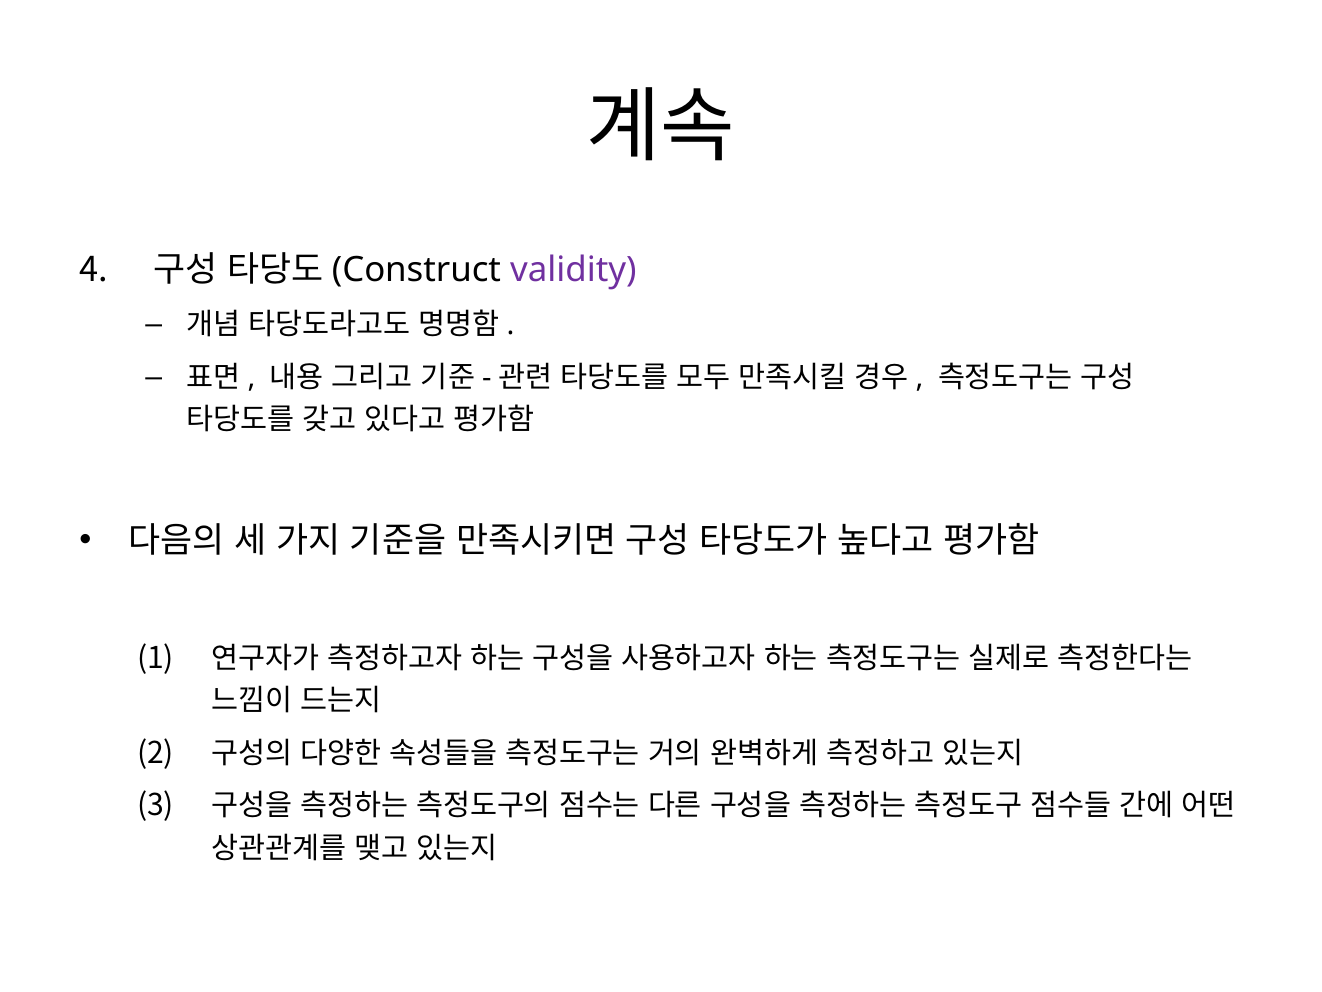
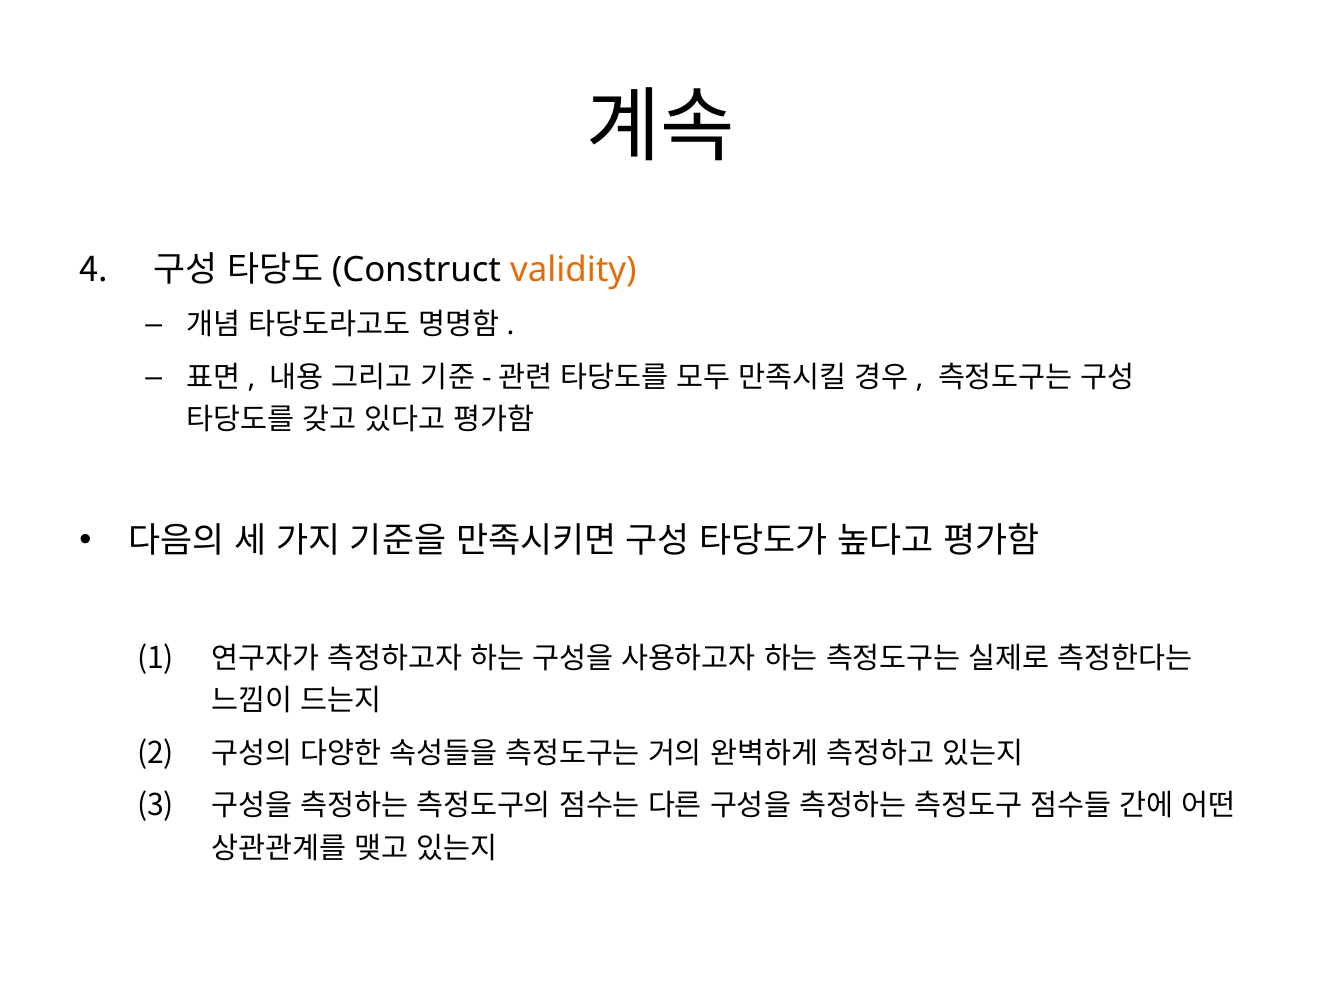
validity colour: purple -> orange (573, 270)
